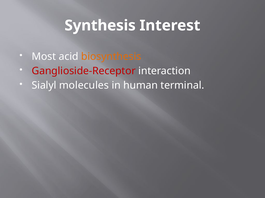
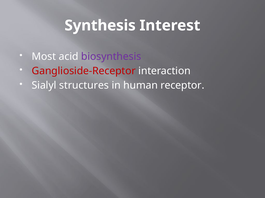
biosynthesis colour: orange -> purple (111, 57)
molecules: molecules -> structures (84, 86)
terminal: terminal -> receptor (182, 86)
